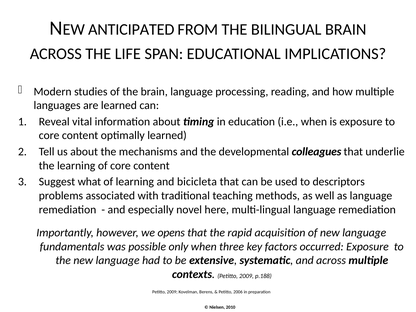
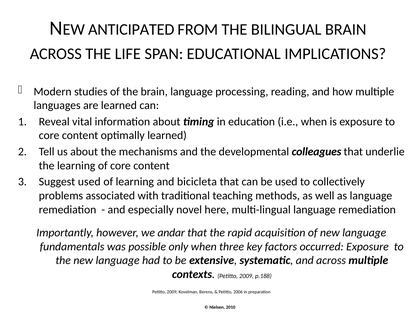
Suggest what: what -> used (89, 182)
descriptors: descriptors -> collectively (339, 182)
opens: opens -> andar (171, 233)
